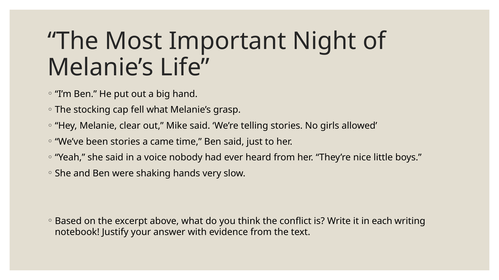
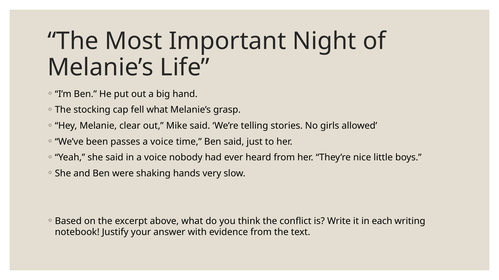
been stories: stories -> passes (125, 142)
came: came -> voice (162, 142)
